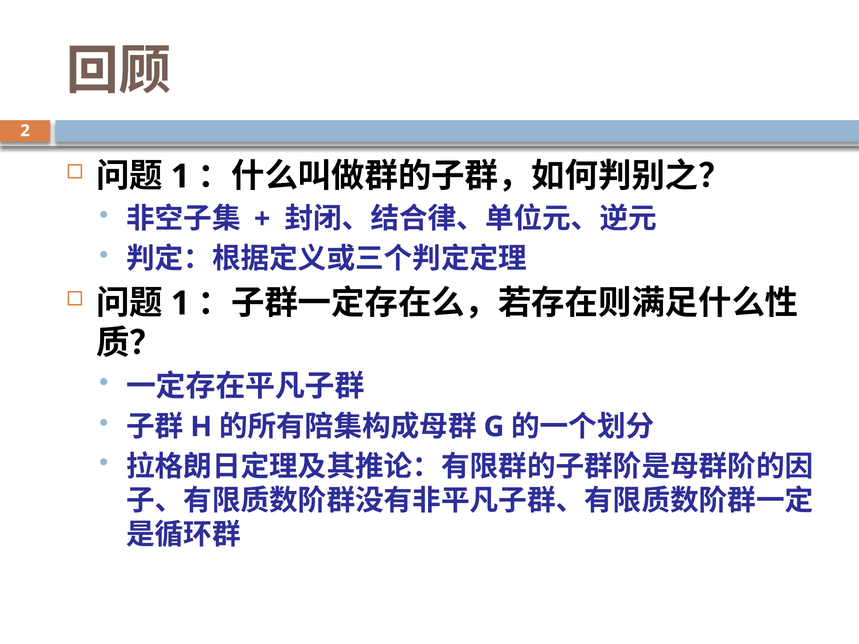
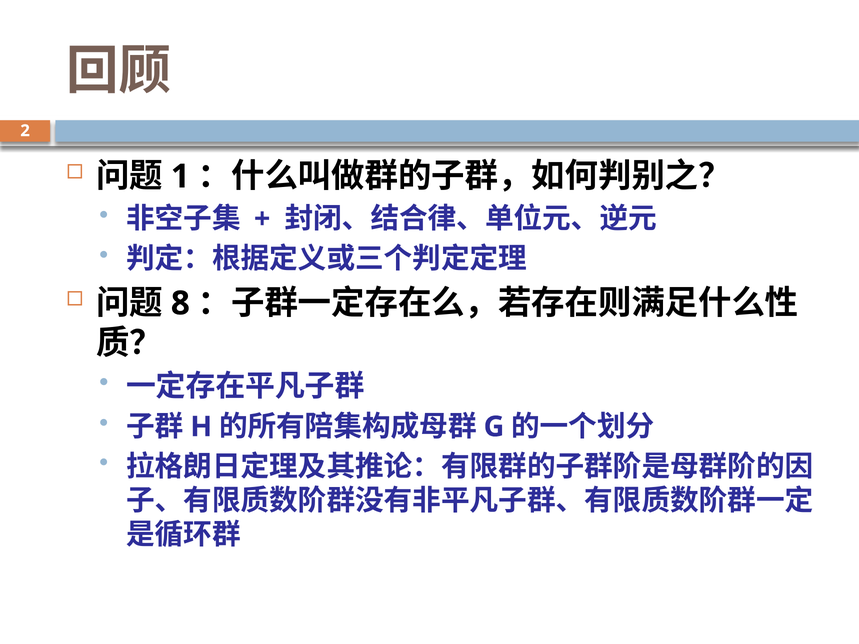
1: 1 -> 8 (180, 303)
